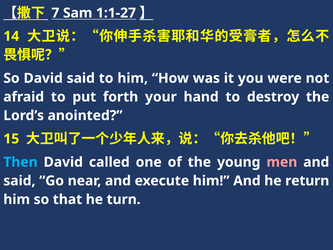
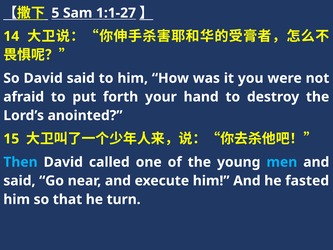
7: 7 -> 5 (55, 13)
men colour: pink -> light blue (282, 162)
return: return -> fasted (307, 181)
